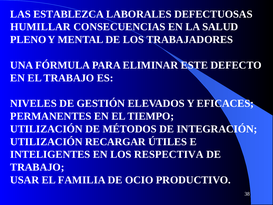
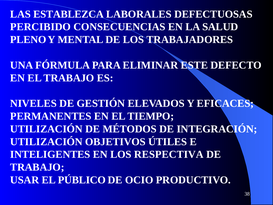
HUMILLAR: HUMILLAR -> PERCIBIDO (41, 27)
RECARGAR: RECARGAR -> OBJETIVOS (115, 142)
FAMILIA: FAMILIA -> PÚBLICO (82, 180)
